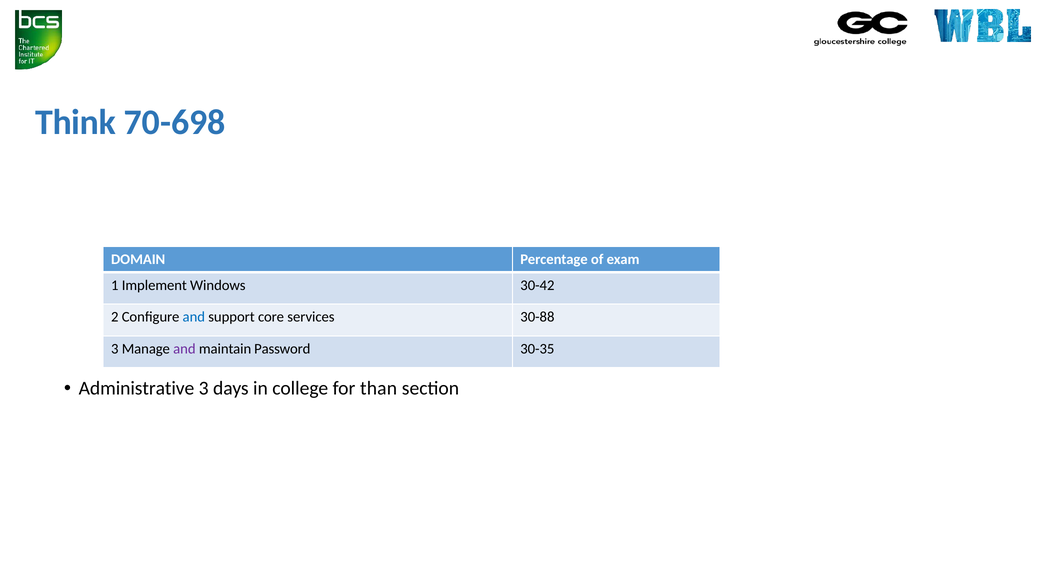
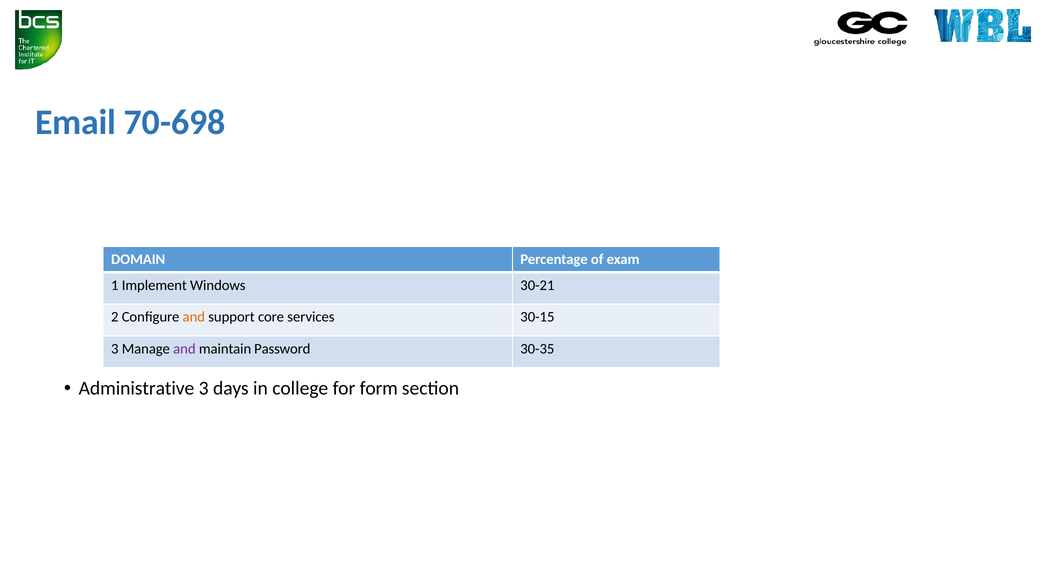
Think: Think -> Email (76, 123)
30-42: 30-42 -> 30-21 (537, 285)
and colour: blue -> orange (194, 317)
30-88: 30-88 -> 30-15 (537, 317)
than: than -> form (379, 388)
